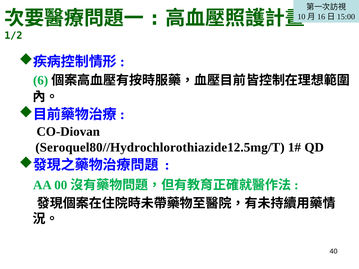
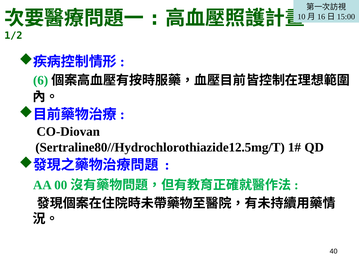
Seroquel80//Hydrochlorothiazide12.5mg/T: Seroquel80//Hydrochlorothiazide12.5mg/T -> Sertraline80//Hydrochlorothiazide12.5mg/T (160, 148)
